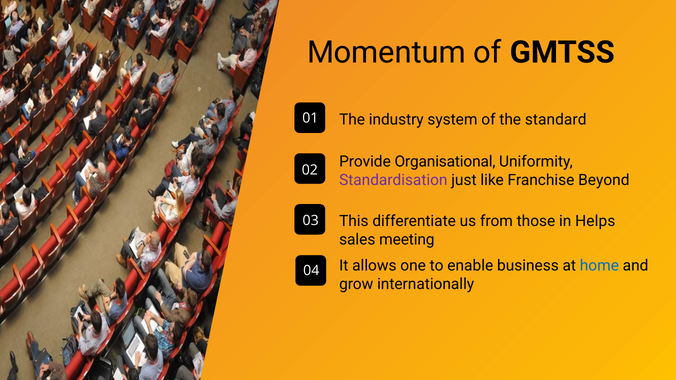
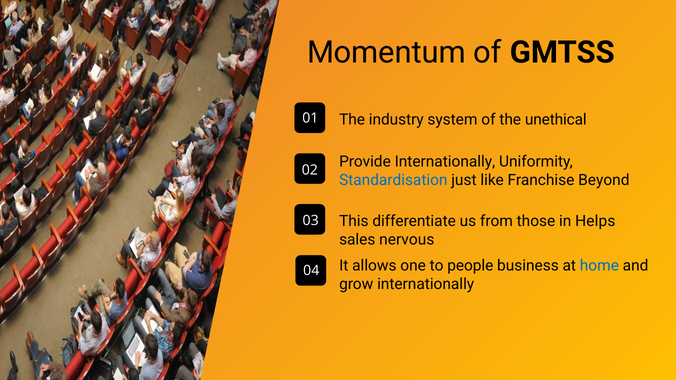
standard: standard -> unethical (556, 120)
Provide Organisational: Organisational -> Internationally (445, 162)
Standardisation colour: purple -> blue (393, 180)
meeting: meeting -> nervous (407, 240)
enable: enable -> people (470, 266)
